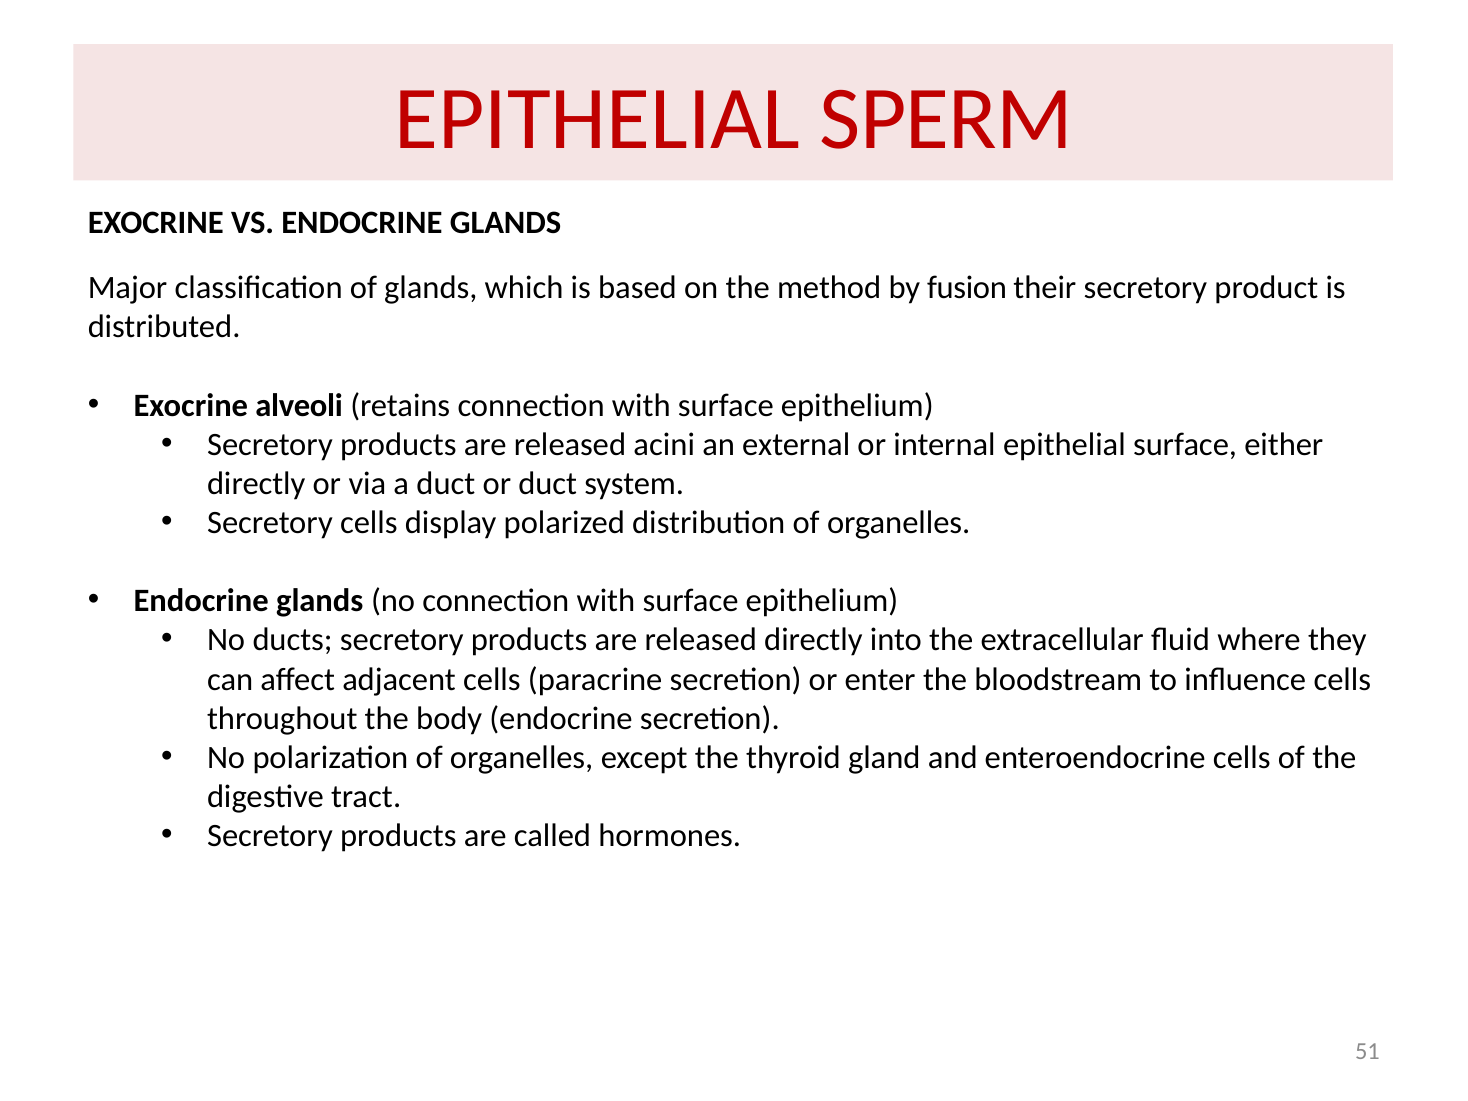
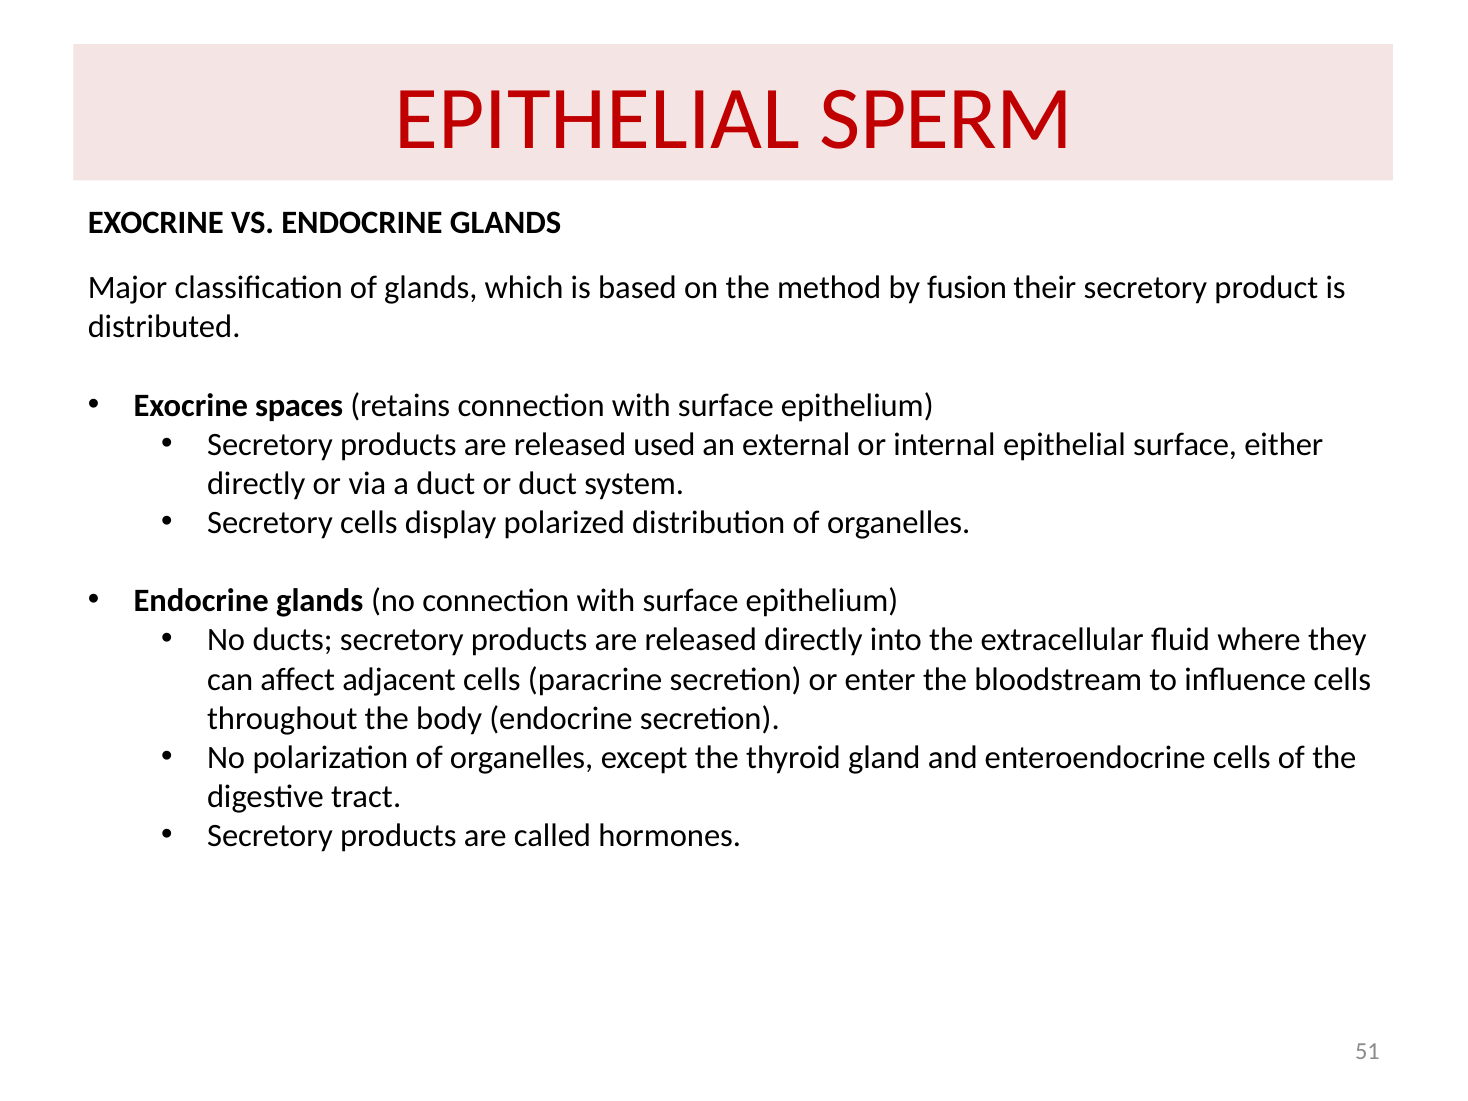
alveoli: alveoli -> spaces (299, 405)
acini: acini -> used (664, 444)
